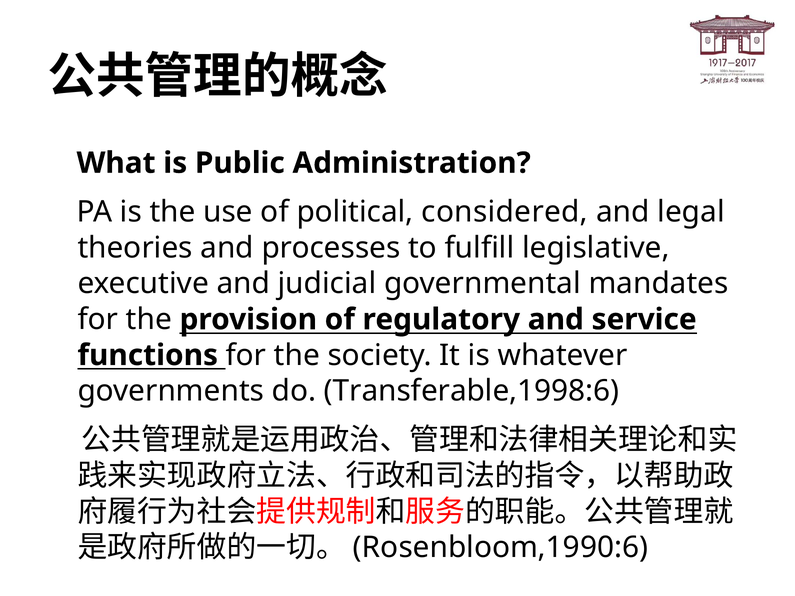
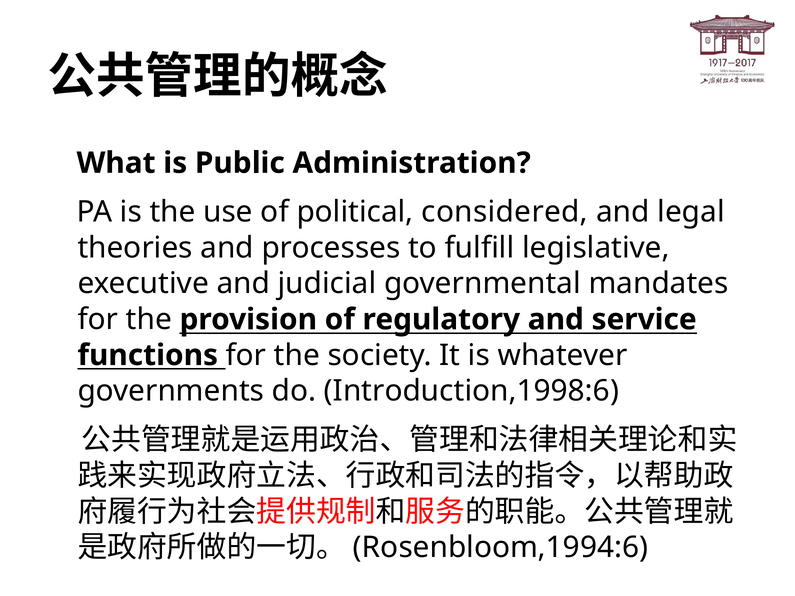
Transferable,1998:6: Transferable,1998:6 -> Introduction,1998:6 (471, 391)
Rosenbloom,1990:6: Rosenbloom,1990:6 -> Rosenbloom,1994:6 (501, 548)
